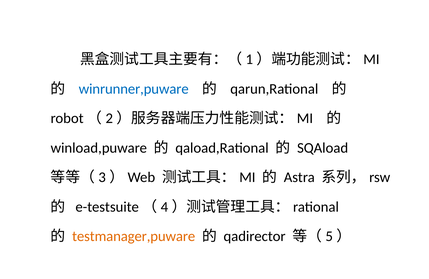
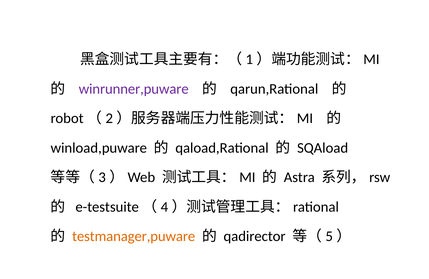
winrunner,puware colour: blue -> purple (134, 89)
